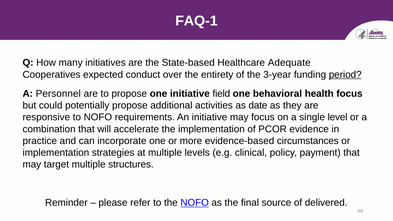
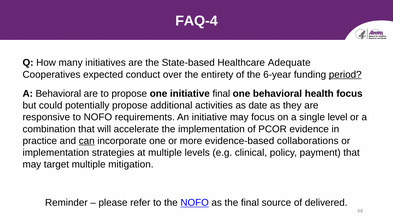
FAQ-1: FAQ-1 -> FAQ-4 (197, 21)
3-year: 3-year -> 6-year (277, 75)
A Personnel: Personnel -> Behavioral (58, 94)
initiative field: field -> final (221, 94)
can underline: none -> present (87, 141)
circumstances: circumstances -> collaborations (308, 141)
structures: structures -> mitigation (131, 164)
